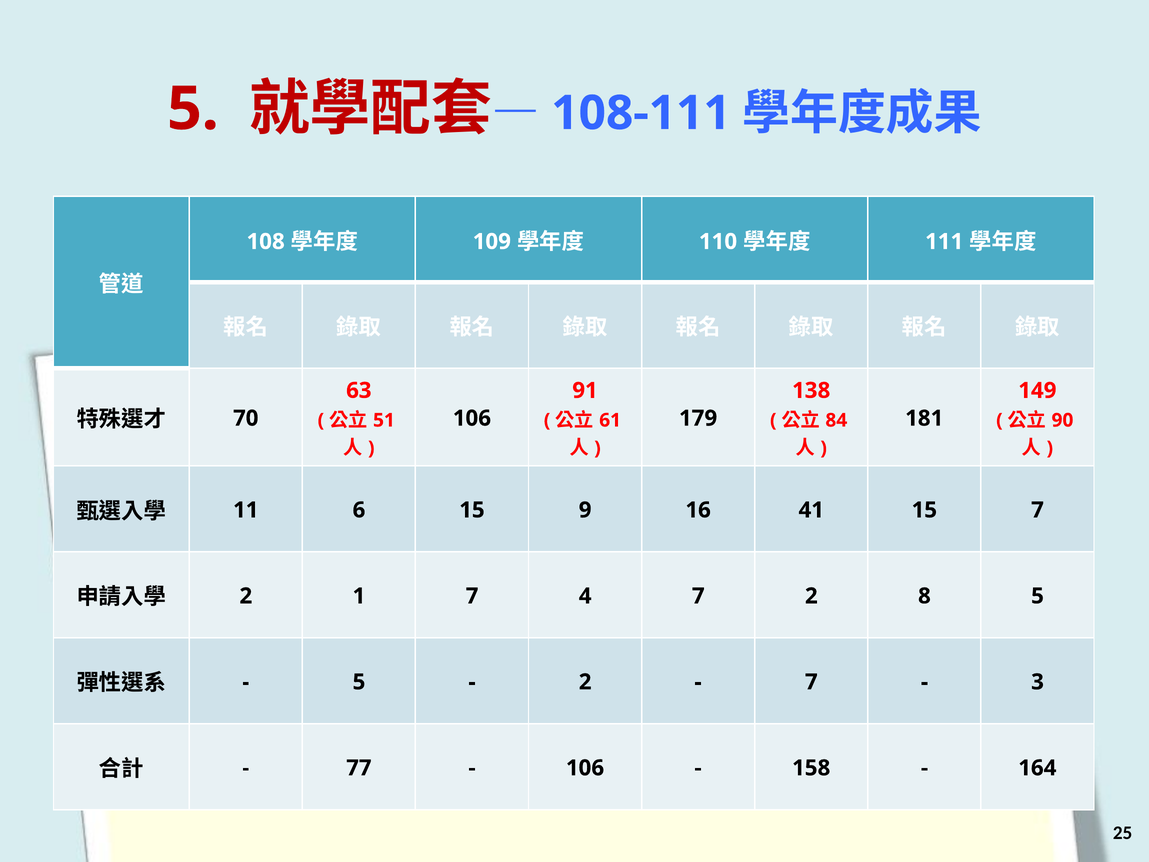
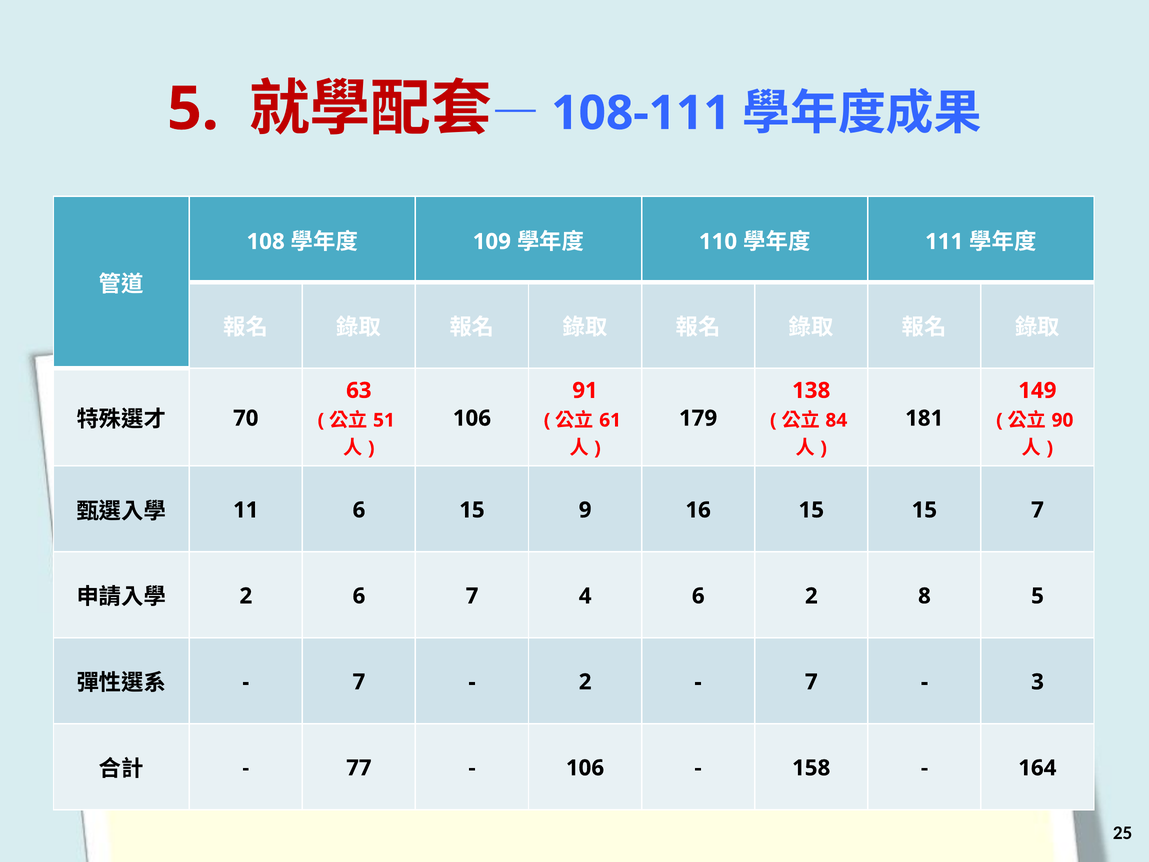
16 41: 41 -> 15 (811, 510)
2 1: 1 -> 6 (359, 596)
4 7: 7 -> 6 (698, 596)
5: 5 -> 7 (359, 682)
